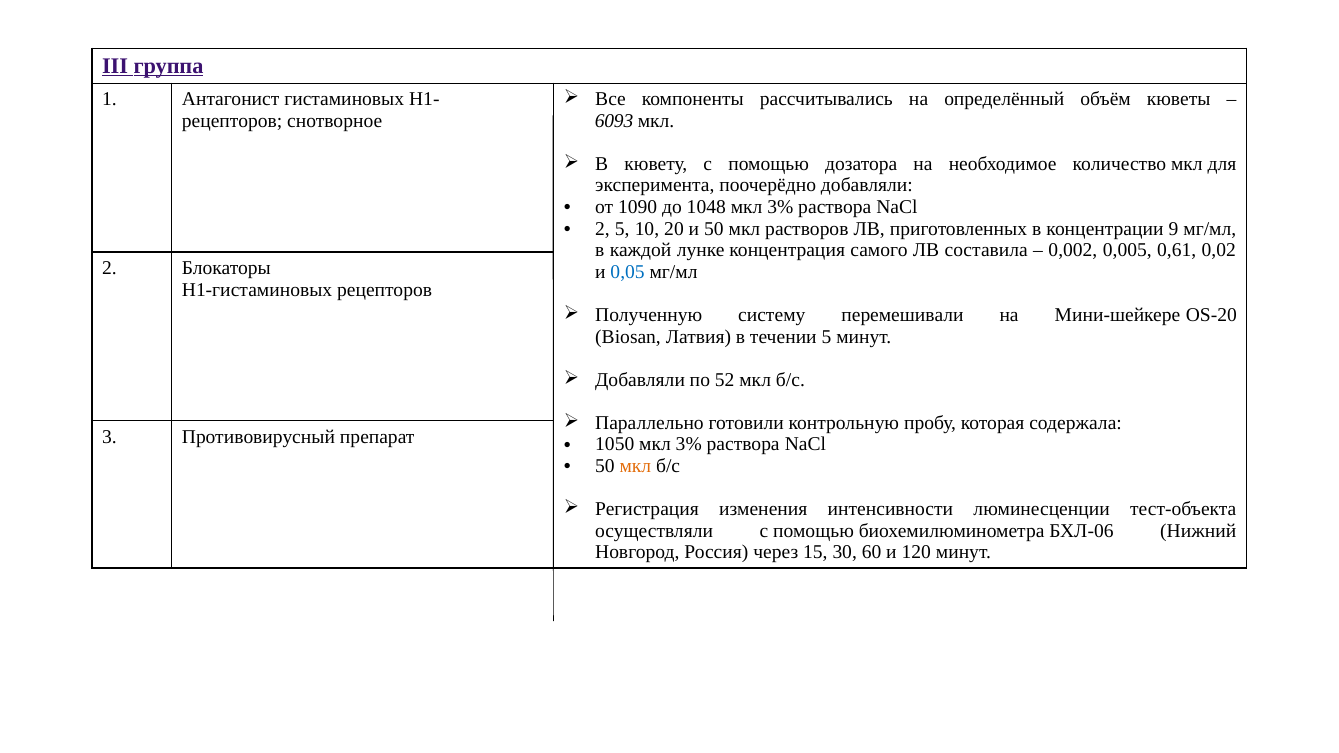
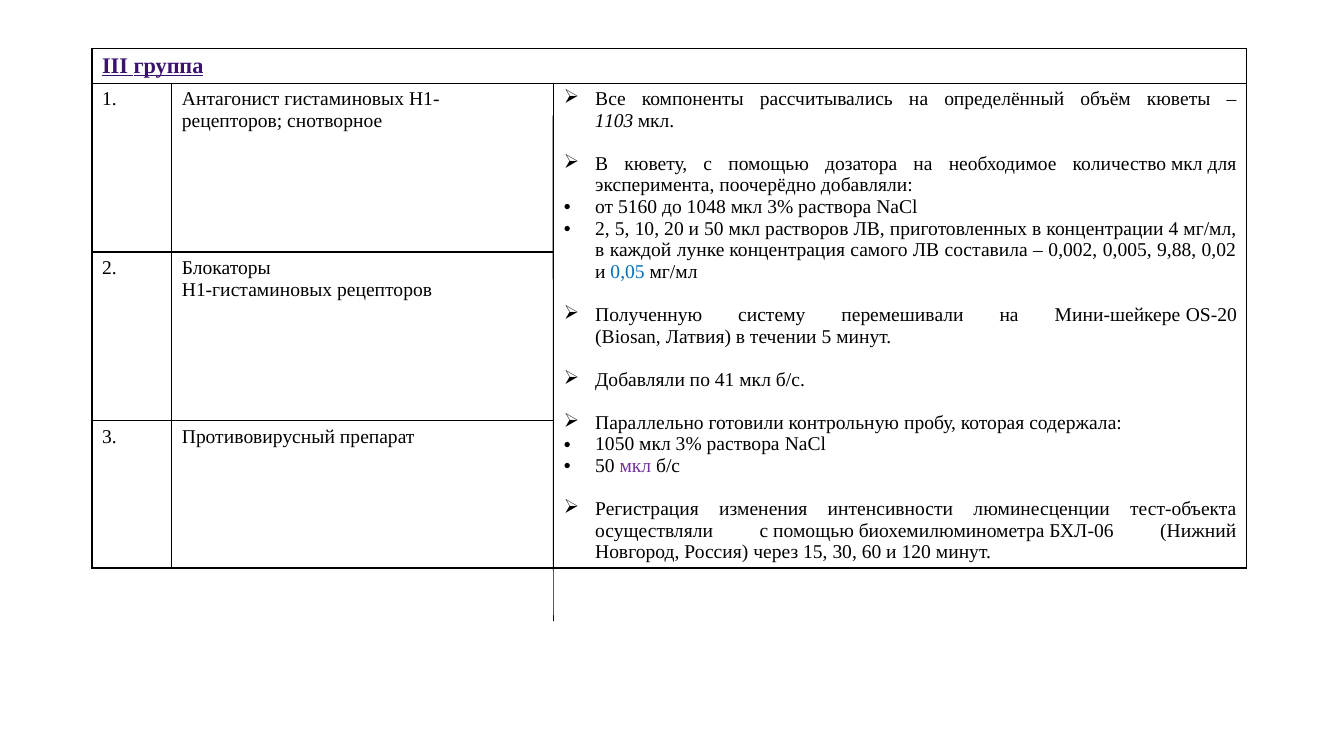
6093: 6093 -> 1103 (614, 121)
1090: 1090 -> 5160 (638, 207)
9: 9 -> 4 (1173, 229)
0,61: 0,61 -> 9,88 (1177, 250)
52: 52 -> 41 (725, 380)
мкл colour: orange -> purple (635, 466)
